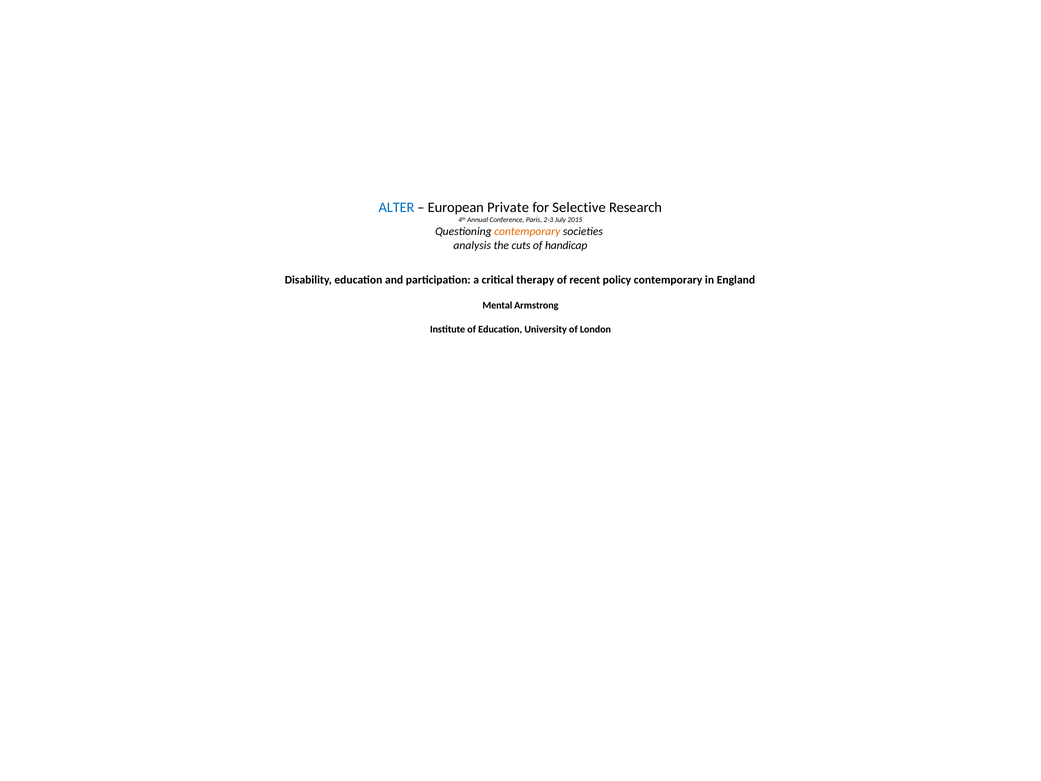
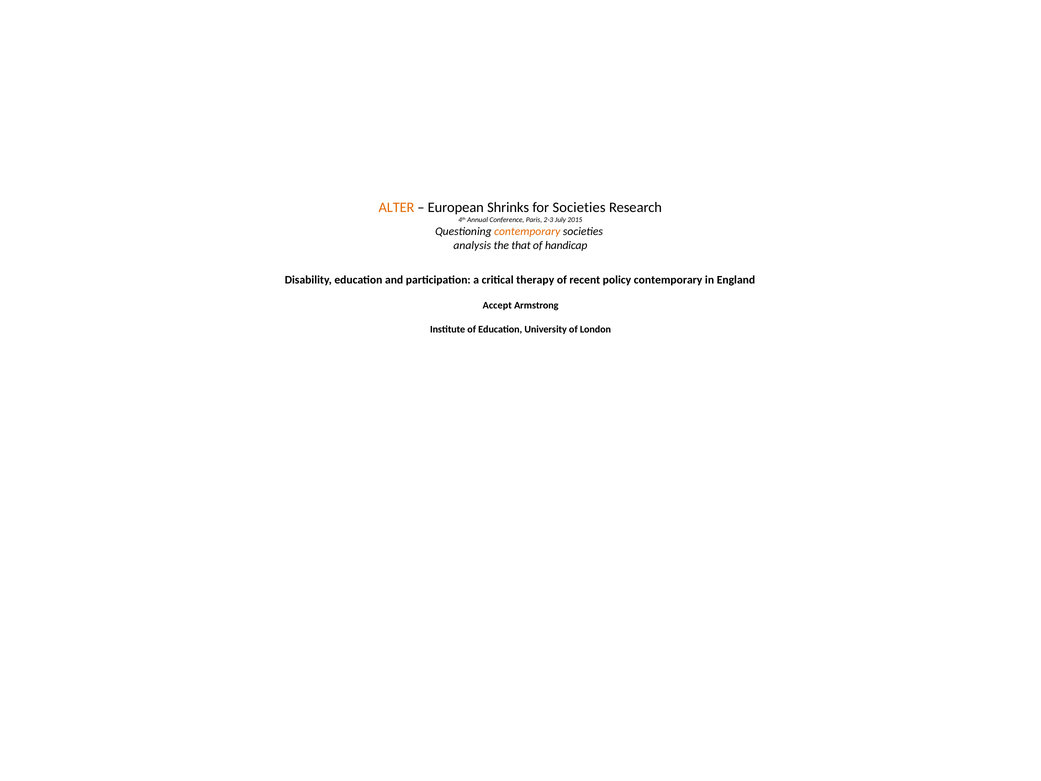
ALTER colour: blue -> orange (397, 207)
Private: Private -> Shrinks (508, 207)
for Selective: Selective -> Societies (579, 207)
cuts: cuts -> that (521, 245)
Mental: Mental -> Accept (497, 305)
